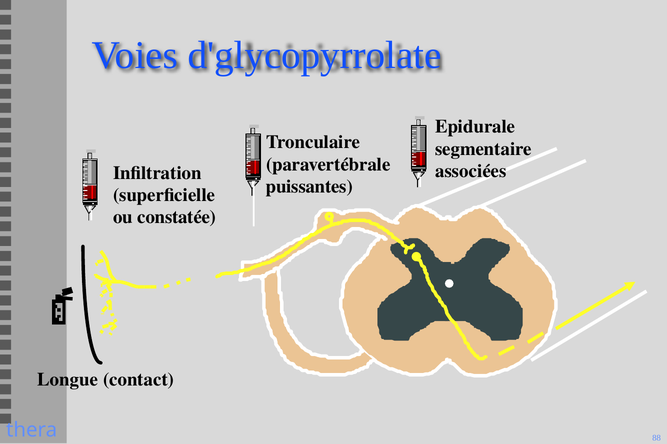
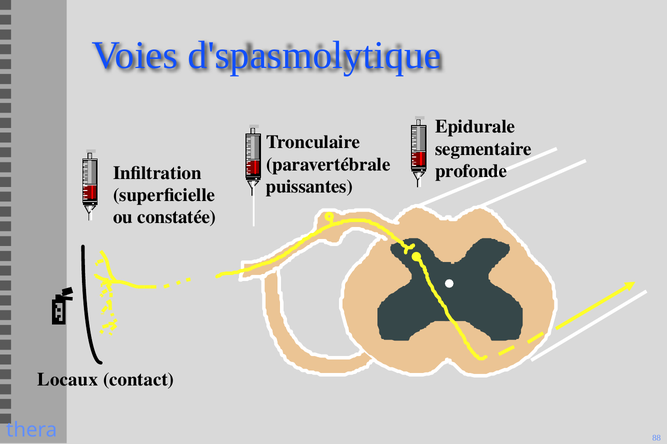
d'glycopyrrolate: d'glycopyrrolate -> d'spasmolytique (315, 55)
associées: associées -> profonde (471, 171)
Longue: Longue -> Locaux (68, 380)
